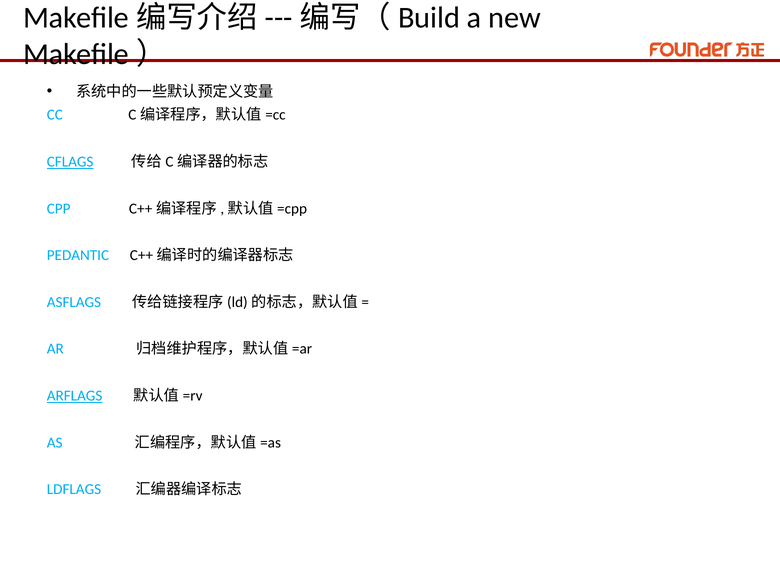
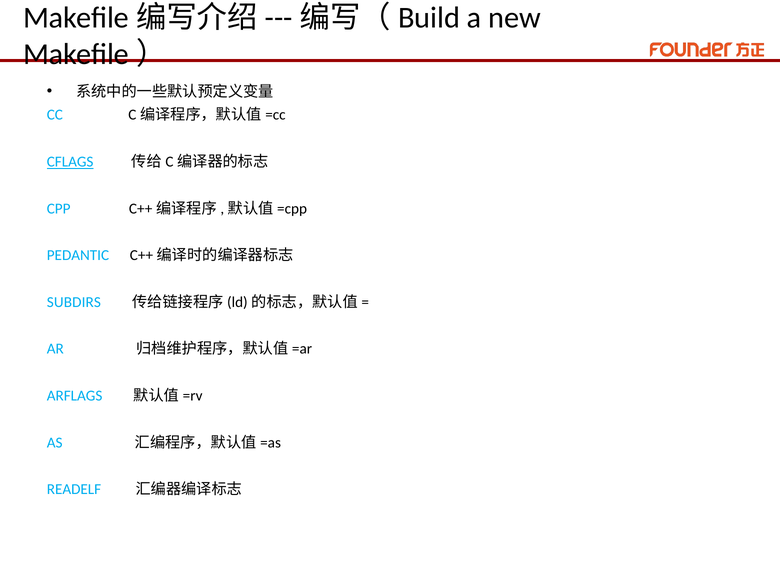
ASFLAGS: ASFLAGS -> SUBDIRS (74, 302)
ARFLAGS underline: present -> none (75, 396)
LDFLAGS: LDFLAGS -> READELF (74, 489)
